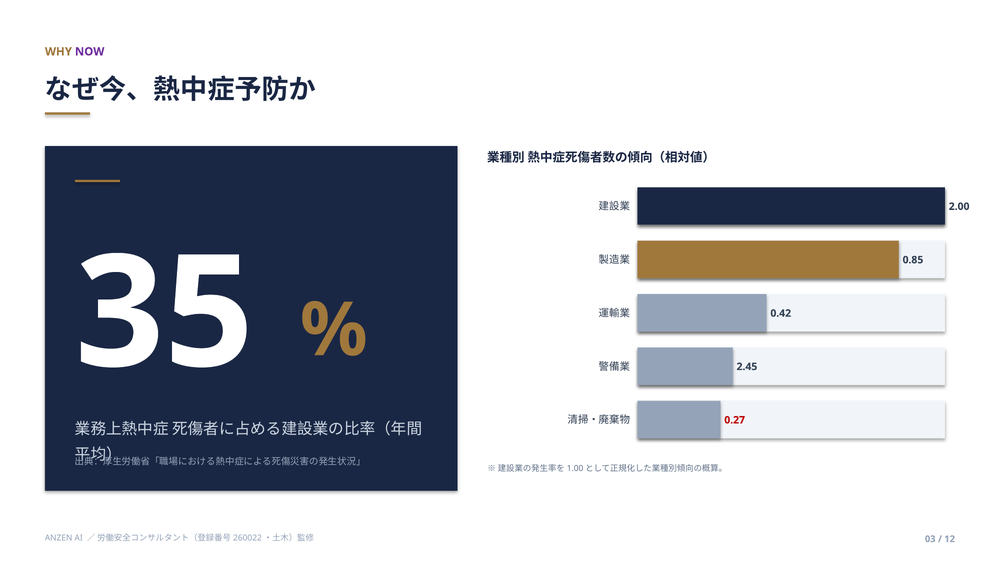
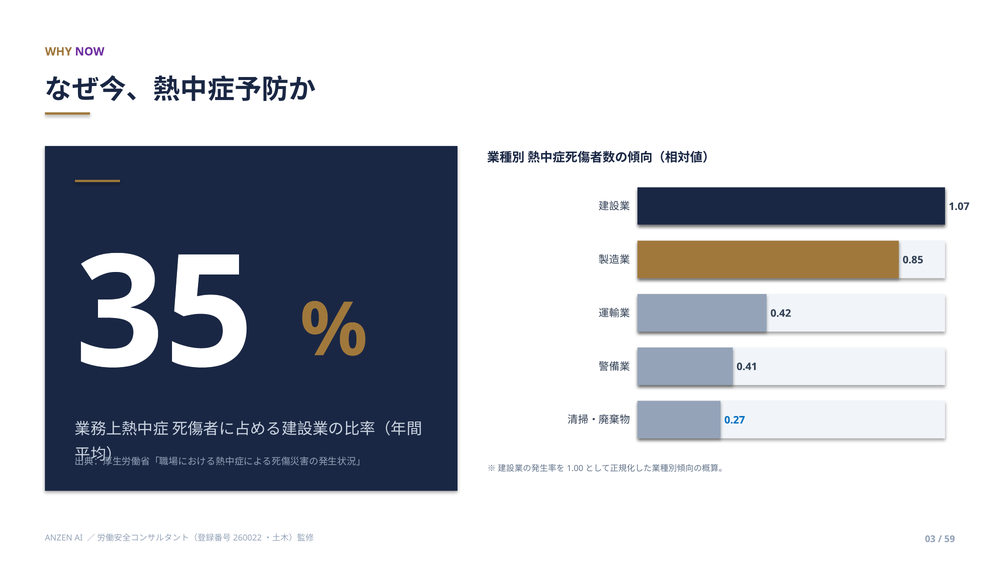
2.00: 2.00 -> 1.07 (959, 207)
2.45: 2.45 -> 0.41 (747, 367)
0.27 colour: red -> blue (735, 420)
12: 12 -> 59 (950, 540)
